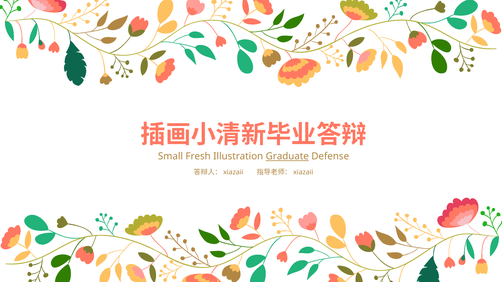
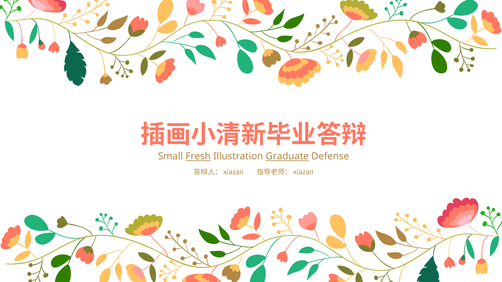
Fresh underline: none -> present (198, 157)
